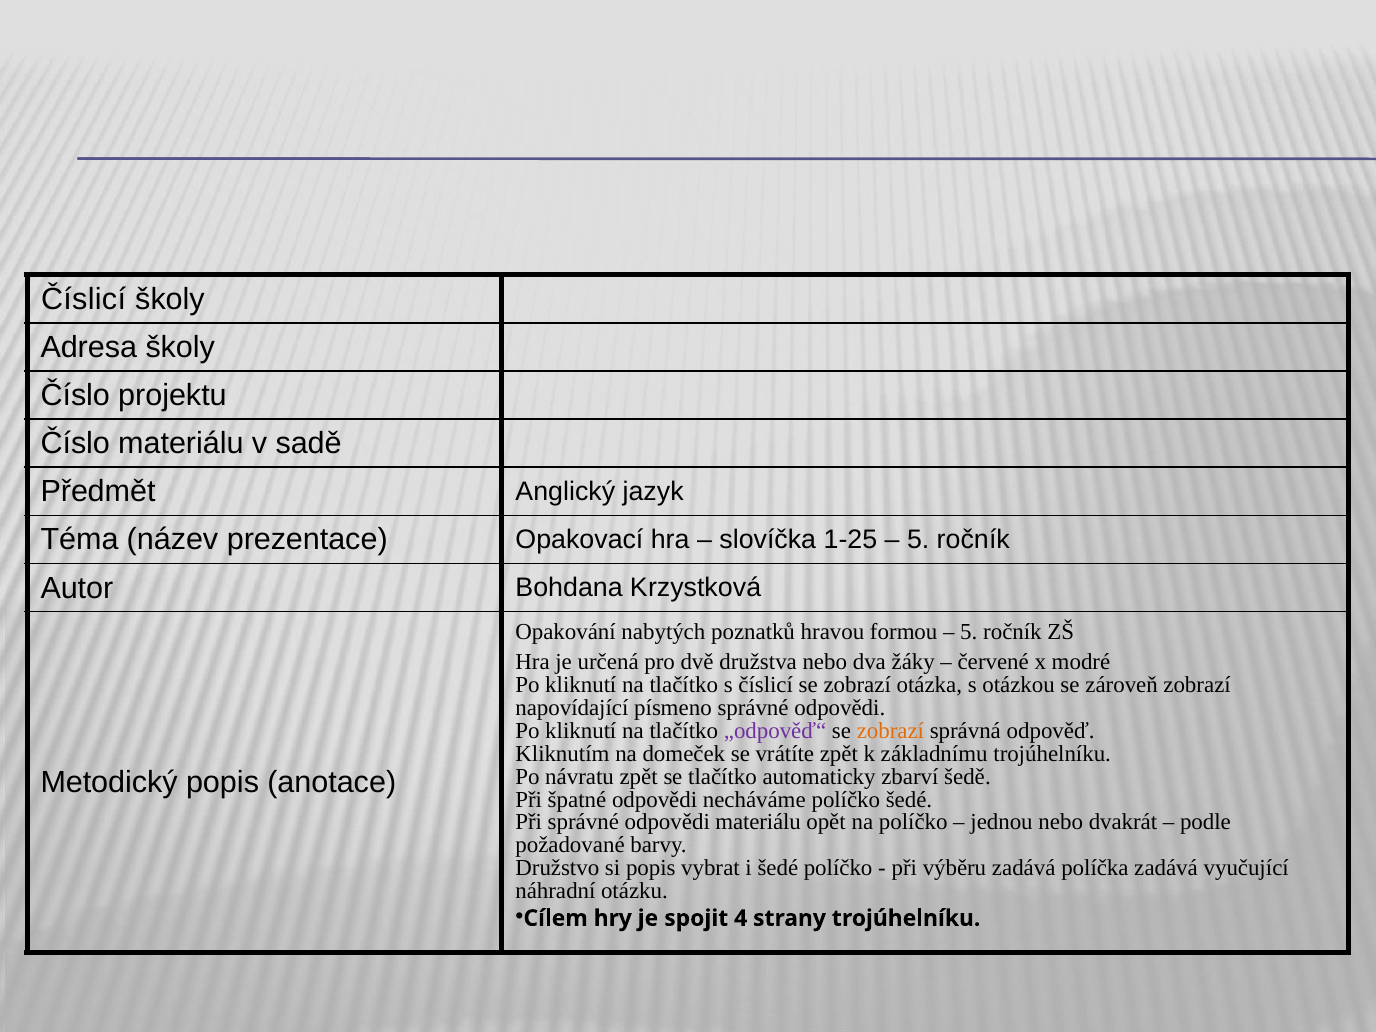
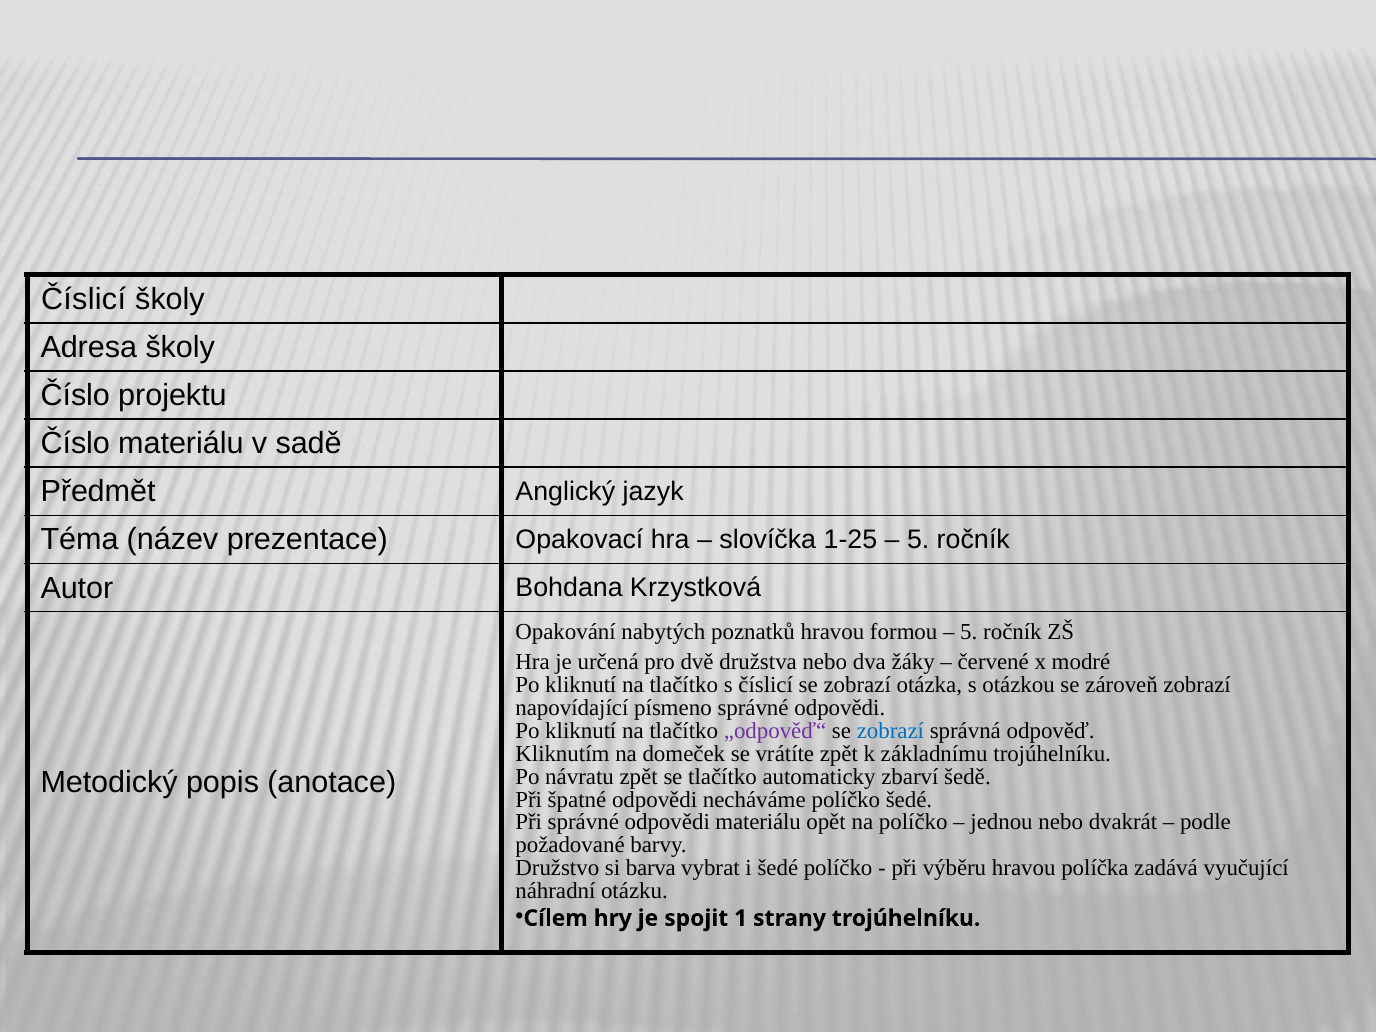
zobrazí colour: orange -> blue (890, 731)
si popis: popis -> barva (651, 868)
výběru zadává: zadává -> hravou (1024, 868)
4: 4 -> 1 (741, 918)
